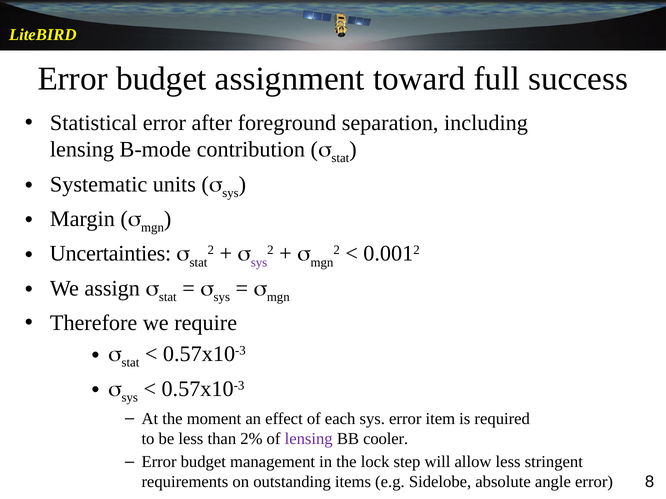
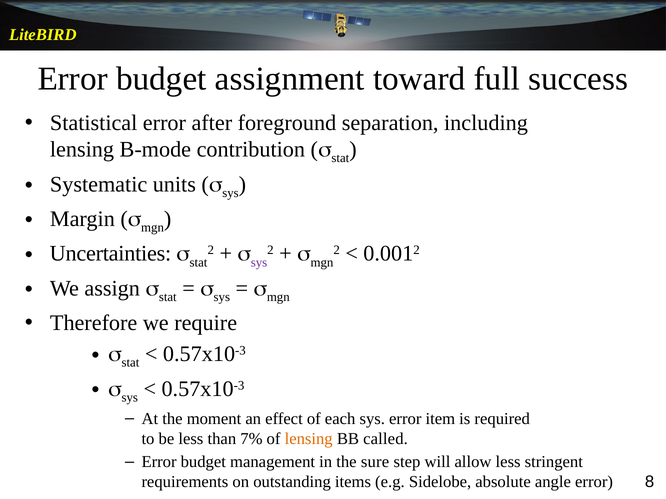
2%: 2% -> 7% (251, 439)
lensing colour: purple -> orange (309, 439)
cooler: cooler -> called (386, 439)
lock: lock -> sure (375, 462)
